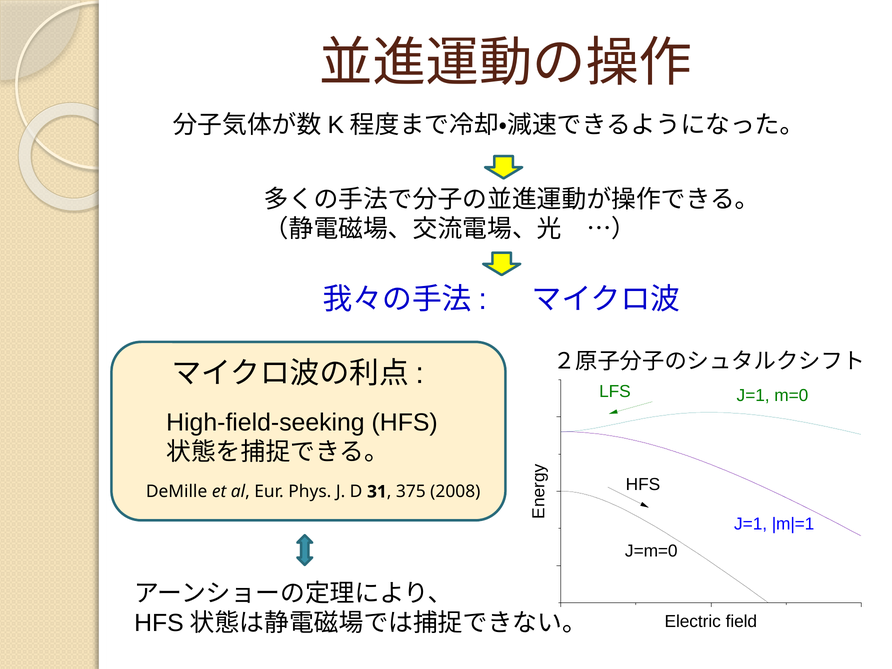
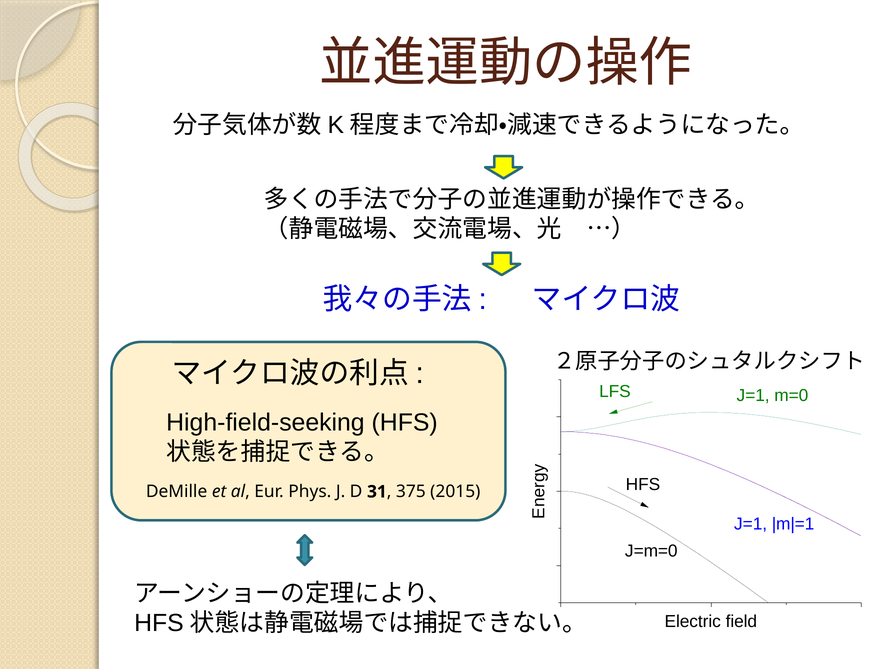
2008: 2008 -> 2015 (455, 492)
